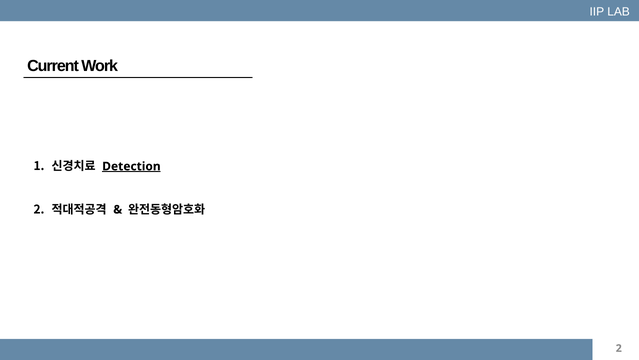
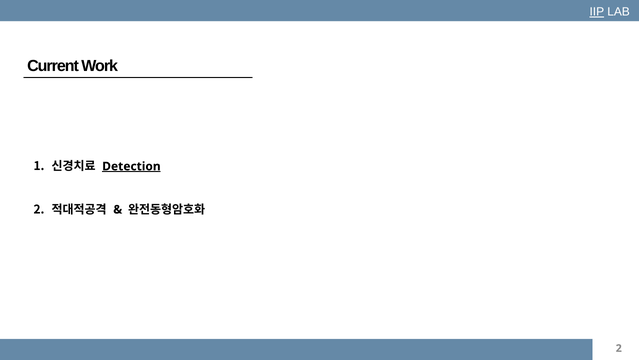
IIP underline: none -> present (597, 12)
